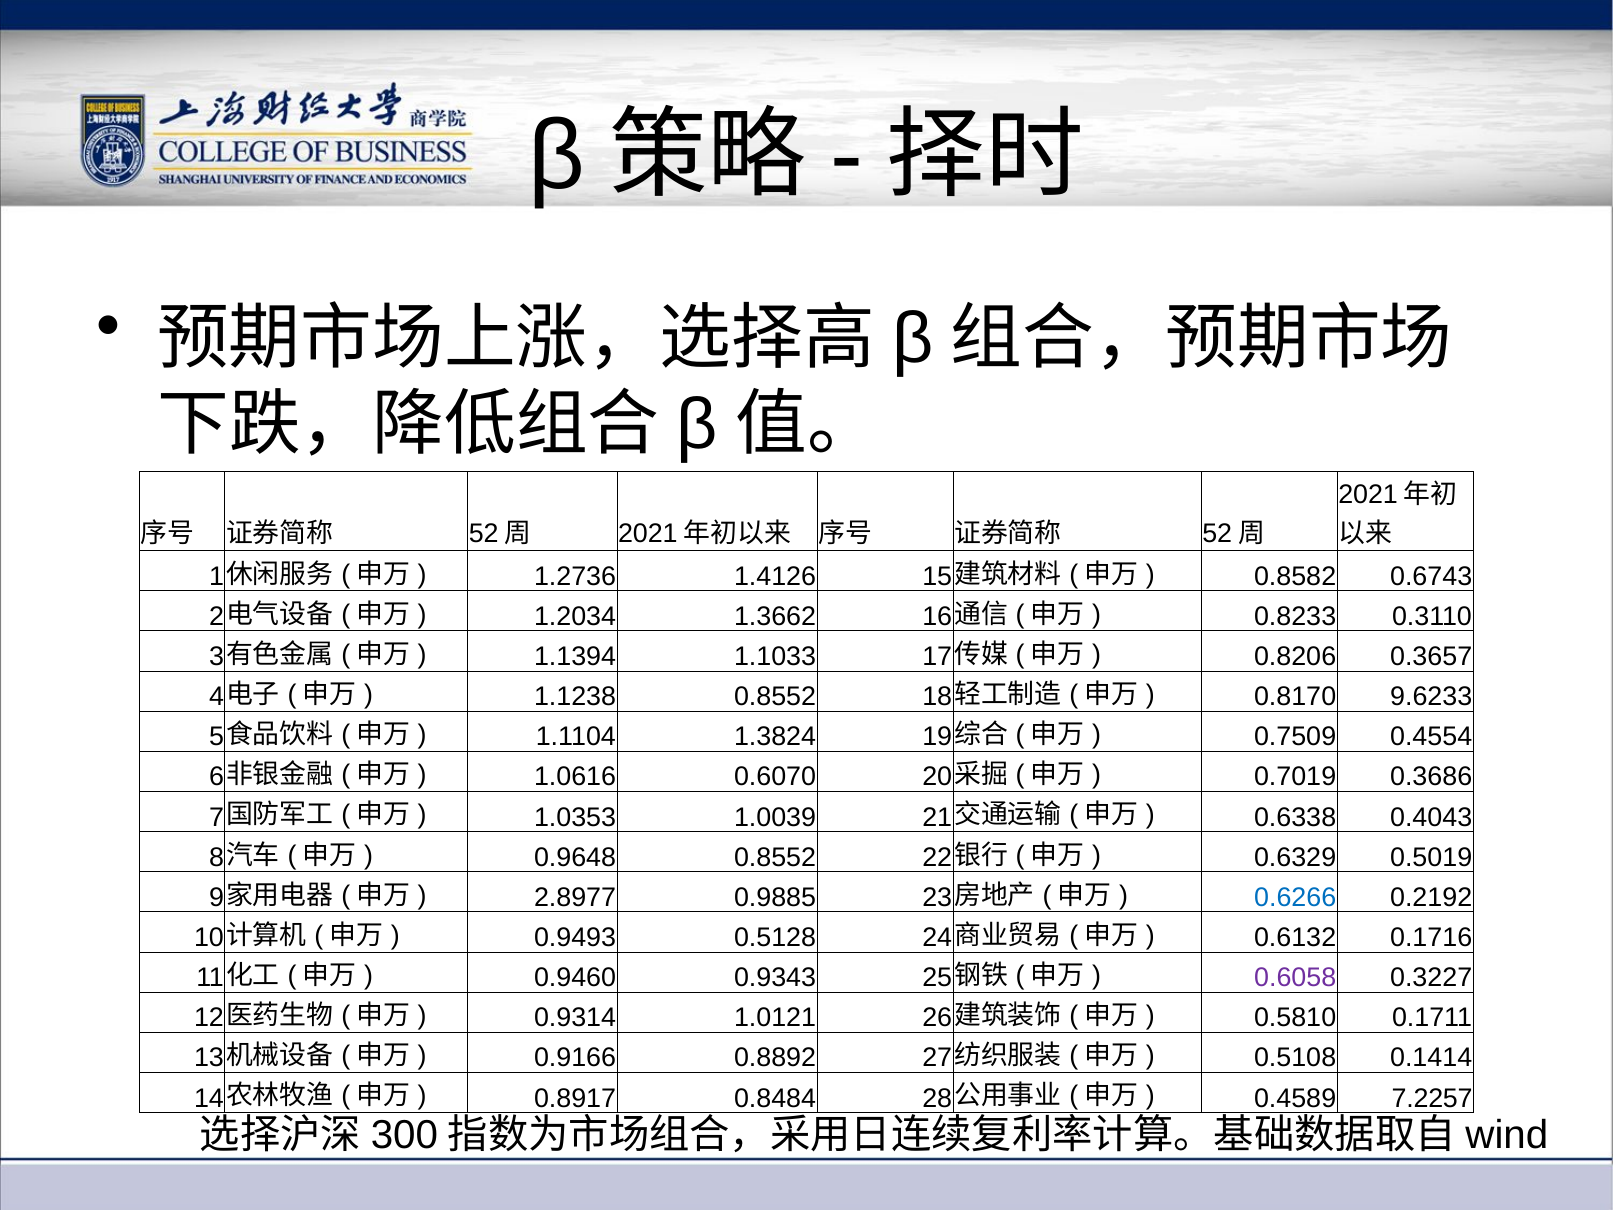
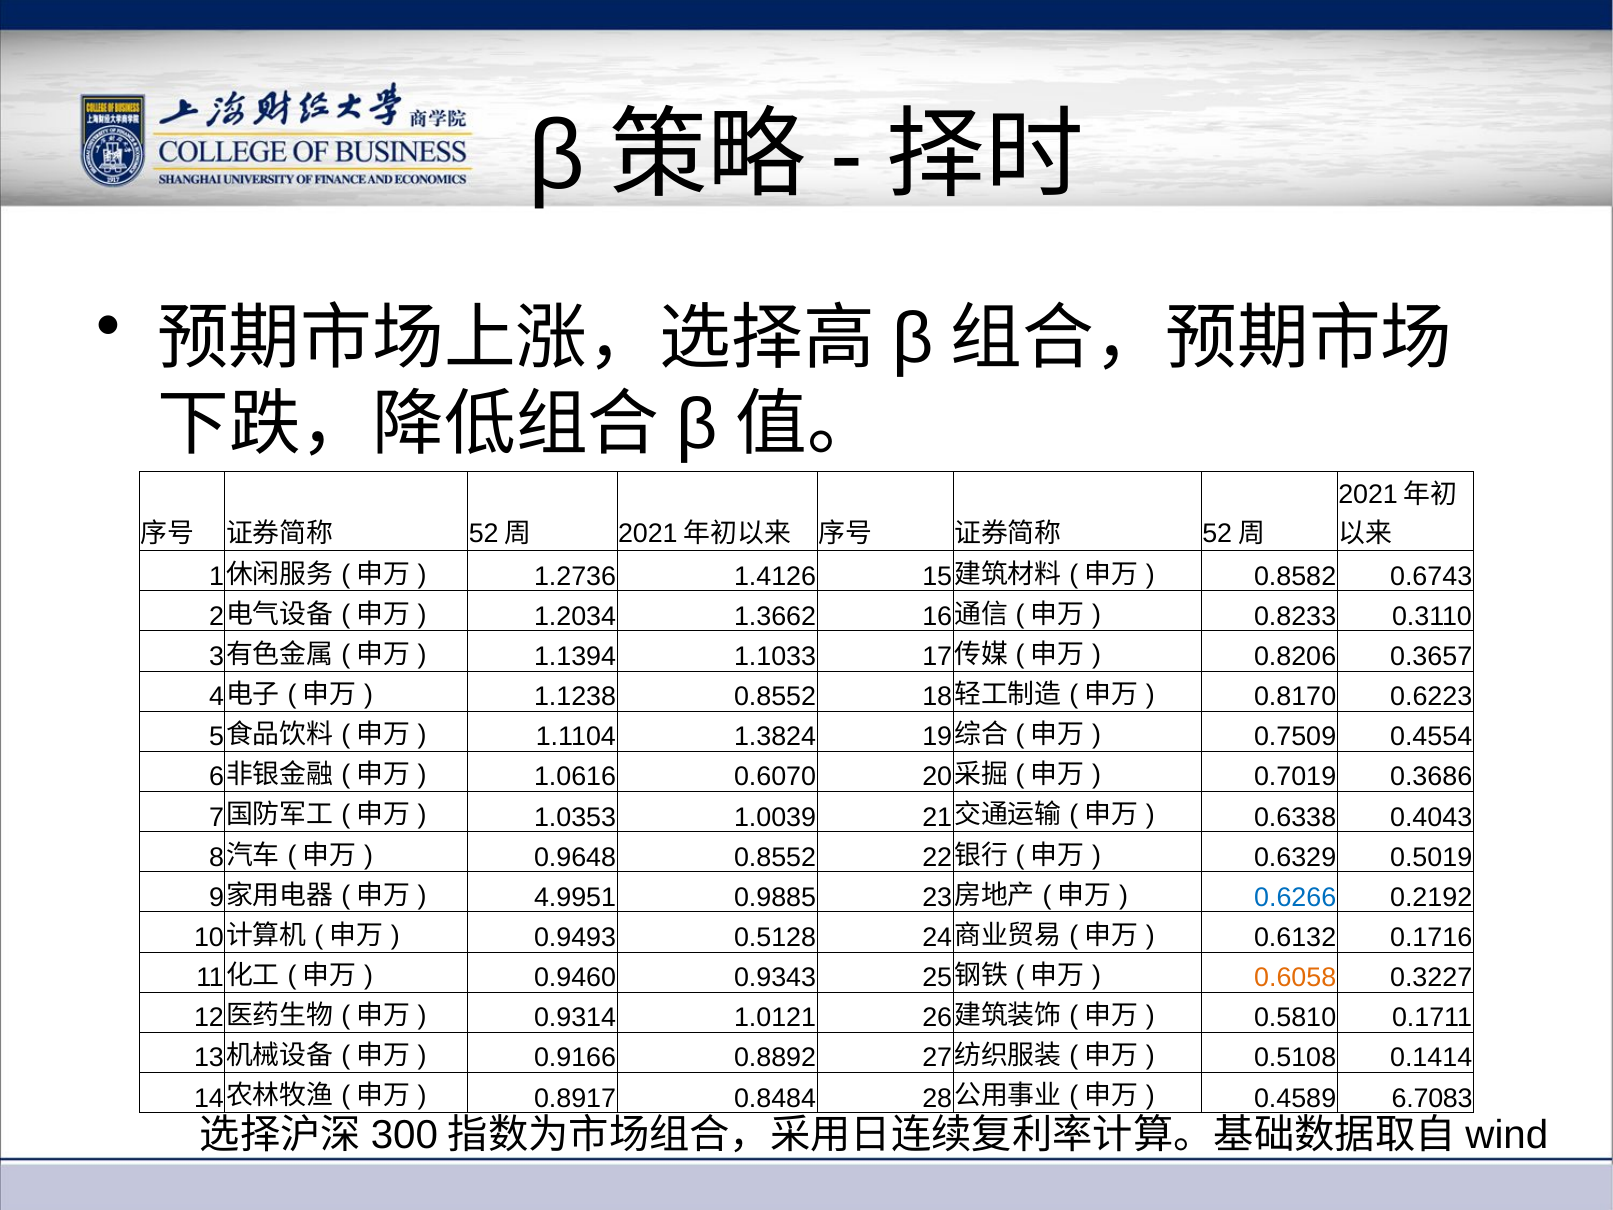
9.6233: 9.6233 -> 0.6223 (1431, 697)
2.8977: 2.8977 -> 4.9951 (575, 897)
0.6058 colour: purple -> orange (1295, 978)
7.2257: 7.2257 -> 6.7083 (1432, 1098)
